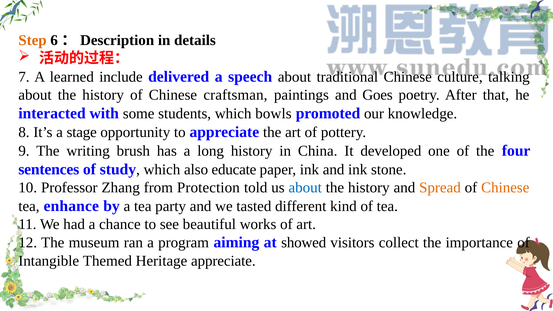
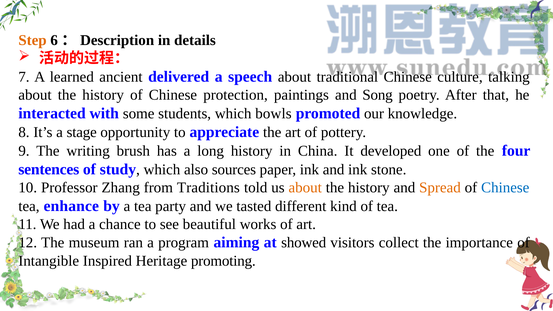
include: include -> ancient (121, 77)
craftsman: craftsman -> protection (236, 95)
Goes: Goes -> Song (378, 95)
educate: educate -> sources (234, 169)
Protection: Protection -> Traditions (208, 188)
about colour: blue -> orange (305, 188)
Chinese colour: orange -> blue (505, 188)
Themed: Themed -> Inspired (107, 261)
Heritage appreciate: appreciate -> promoting (223, 261)
